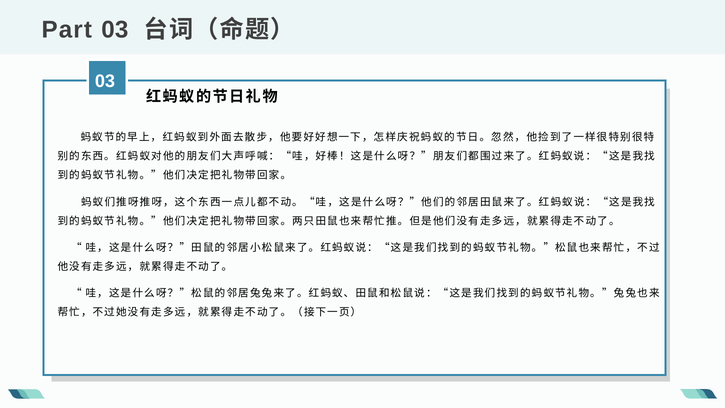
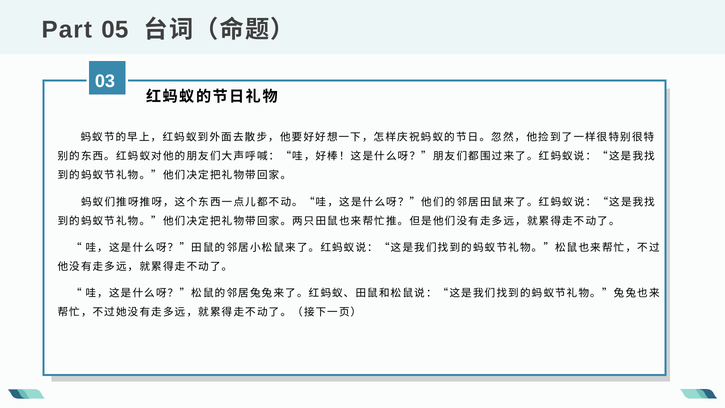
Part 03: 03 -> 05 (115, 30)
